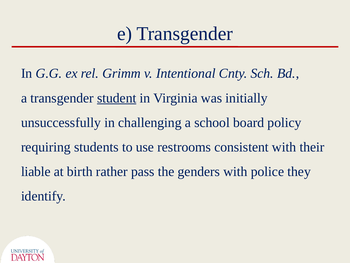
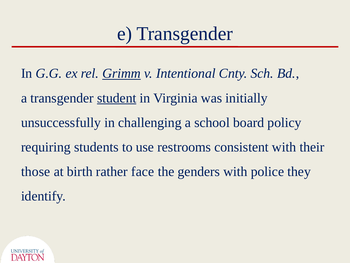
Grimm underline: none -> present (122, 73)
liable: liable -> those (36, 171)
pass: pass -> face (143, 171)
